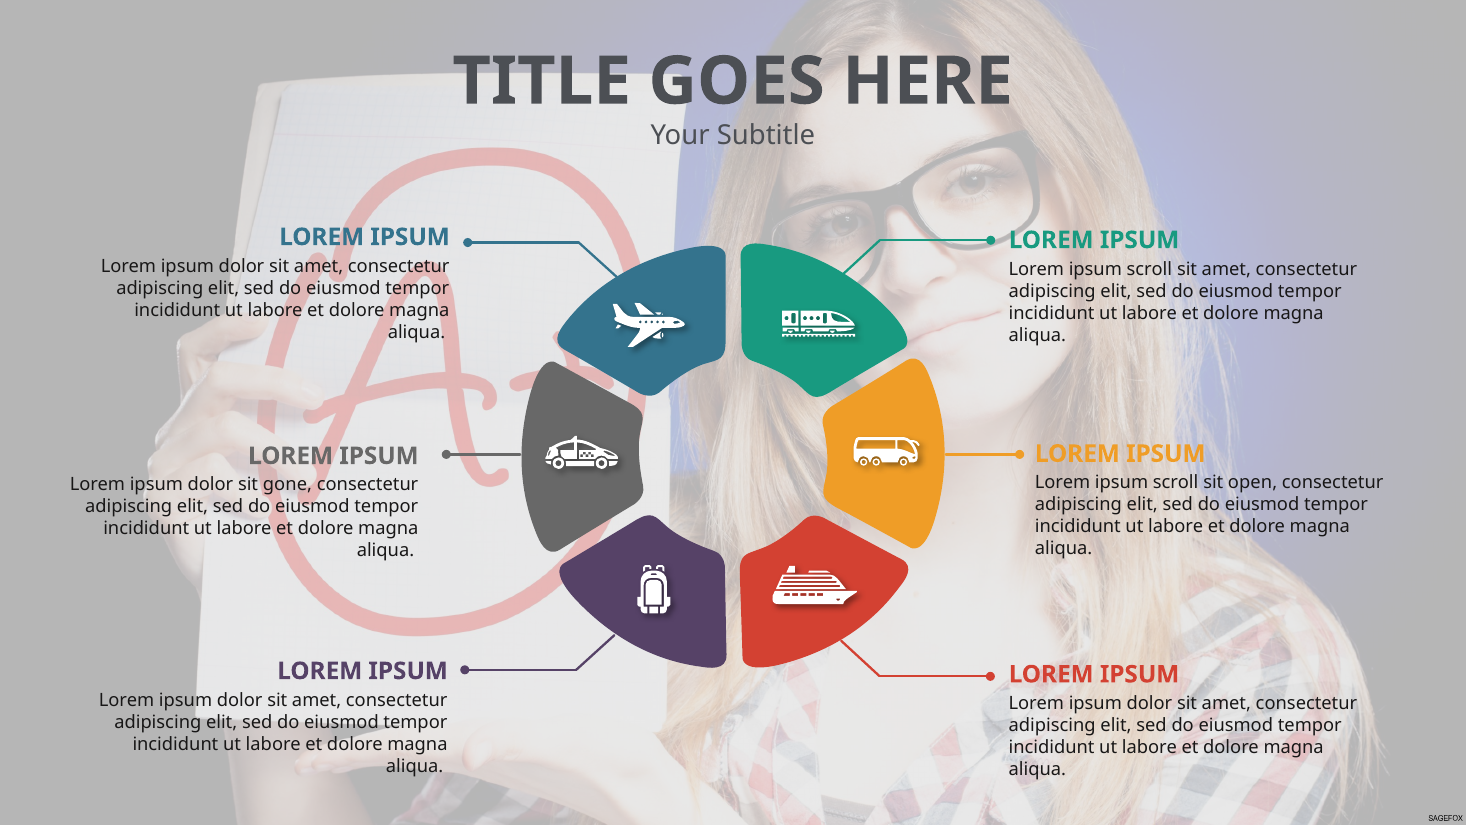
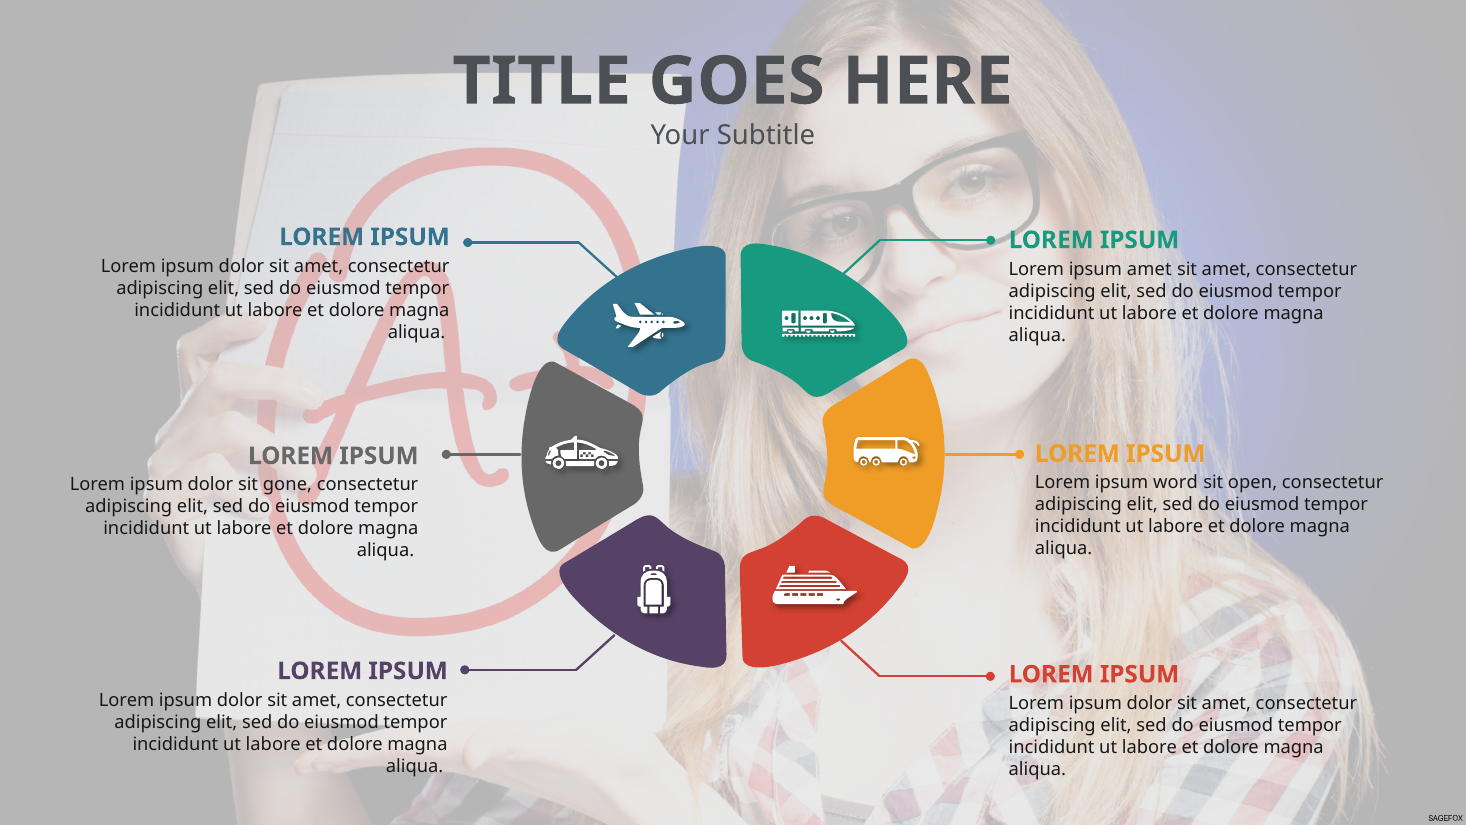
scroll: scroll -> amet (1149, 269)
scroll: scroll -> word (1175, 482)
